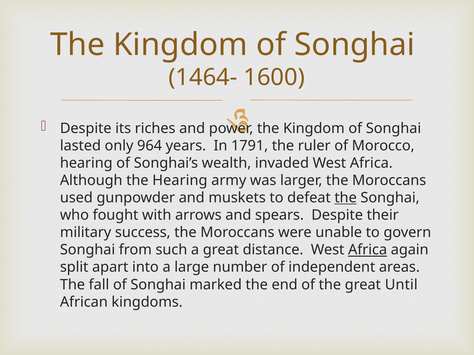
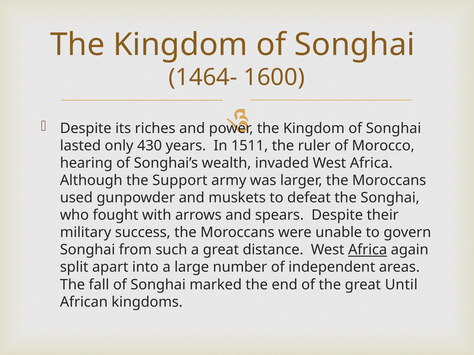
964: 964 -> 430 (150, 146)
1791: 1791 -> 1511 (250, 146)
the Hearing: Hearing -> Support (180, 181)
the underline: present -> none (346, 198)
